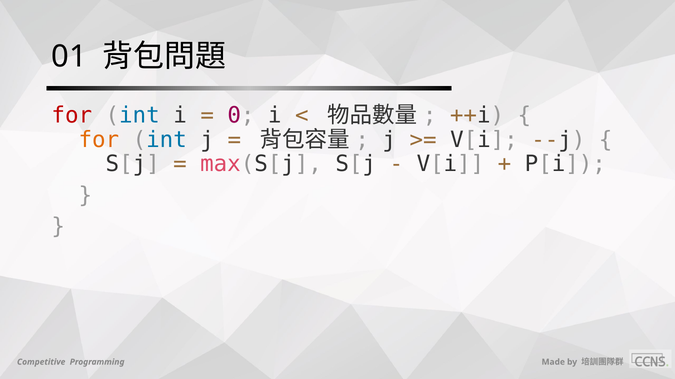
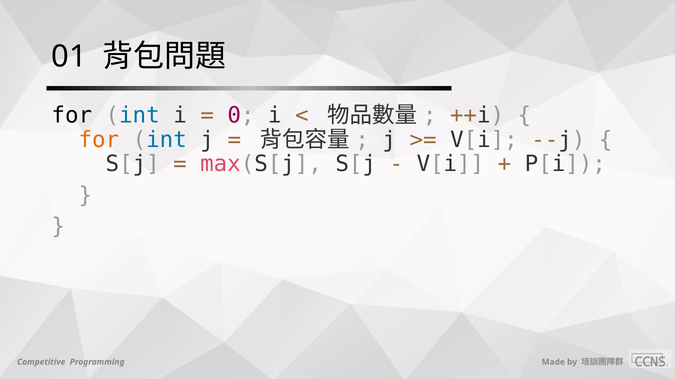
for colour: red -> black (72, 116)
